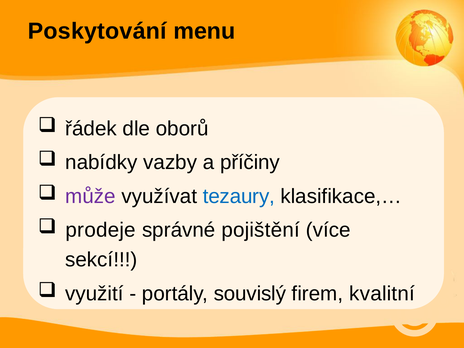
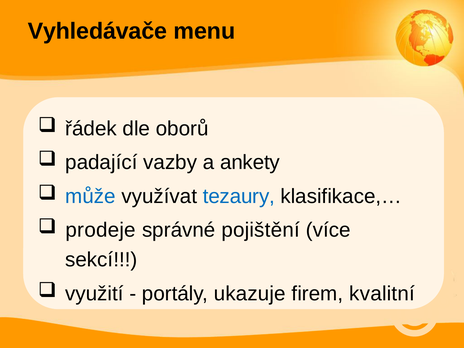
Poskytování: Poskytování -> Vyhledávače (97, 31)
nabídky: nabídky -> padající (101, 162)
příčiny: příčiny -> ankety (250, 162)
může colour: purple -> blue (90, 196)
souvislý: souvislý -> ukazuje (250, 294)
